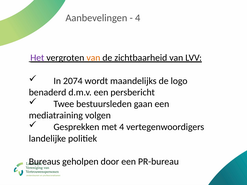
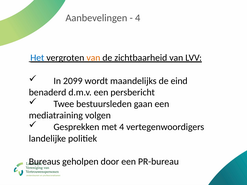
Het colour: purple -> blue (37, 58)
2074: 2074 -> 2099 (73, 81)
logo: logo -> eind (179, 81)
